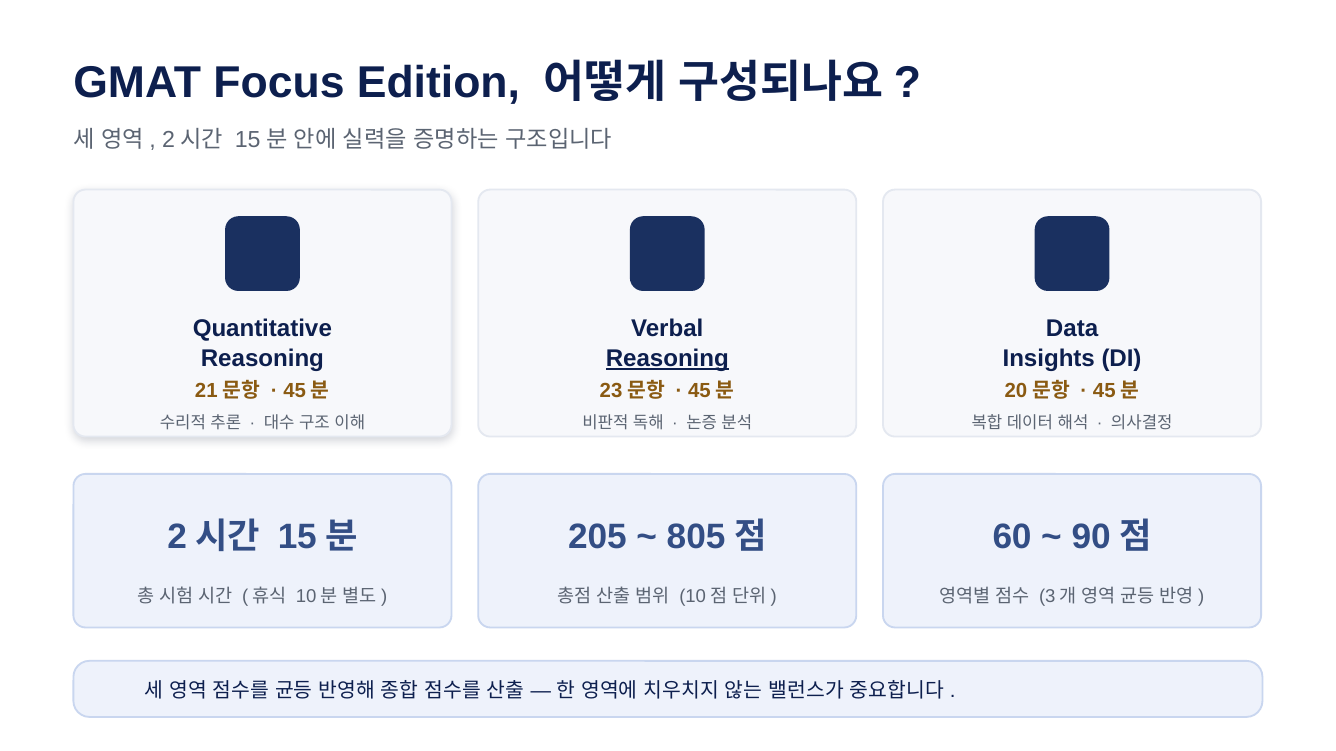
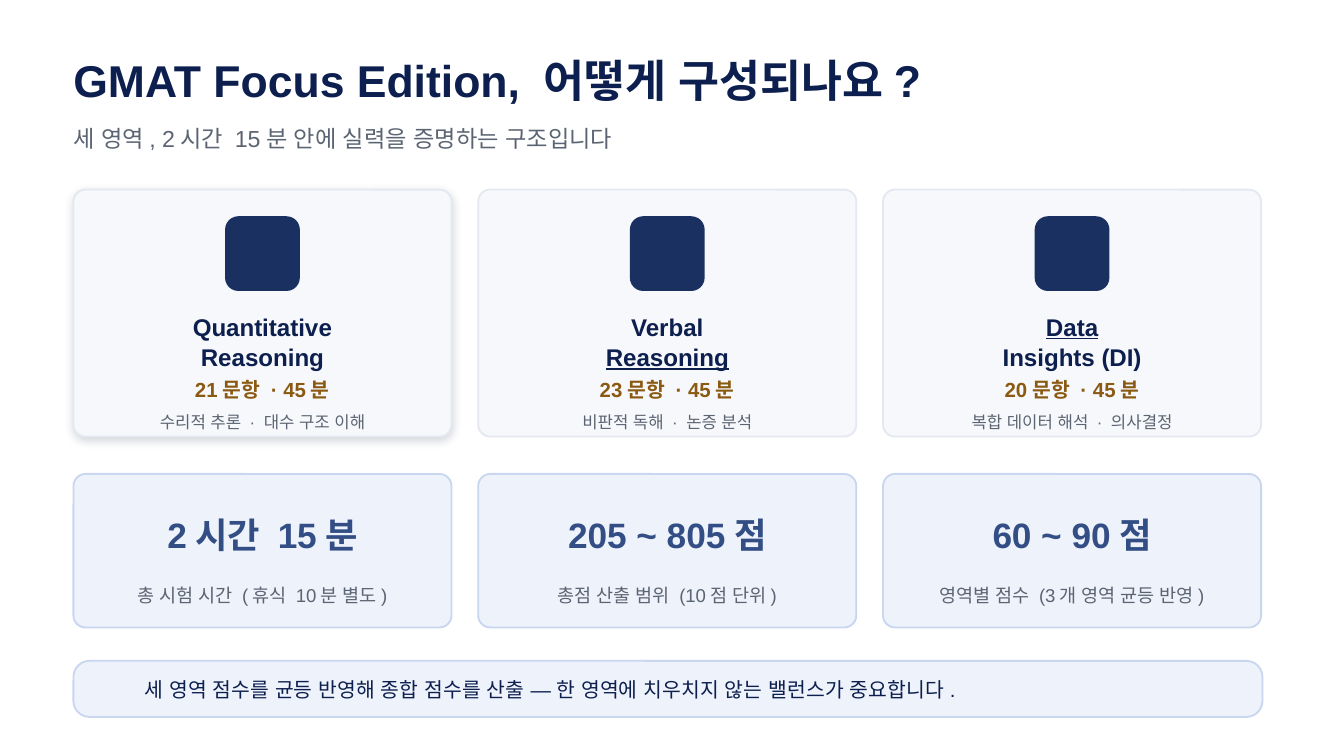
Data underline: none -> present (1072, 329)
